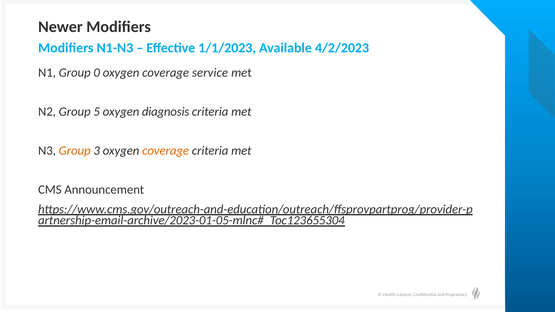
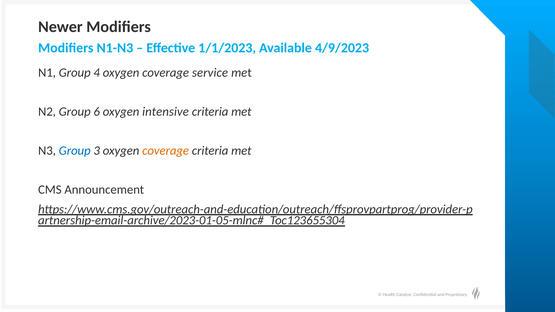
4/2/2023: 4/2/2023 -> 4/9/2023 (342, 48)
0: 0 -> 4 (97, 73)
5: 5 -> 6 (97, 112)
diagnosis: diagnosis -> intensive (166, 112)
Group colour: orange -> blue (75, 151)
